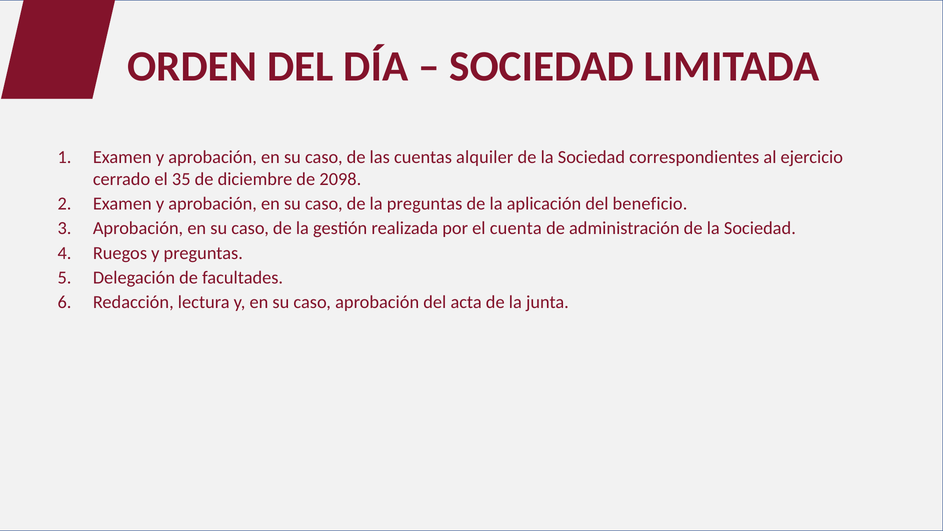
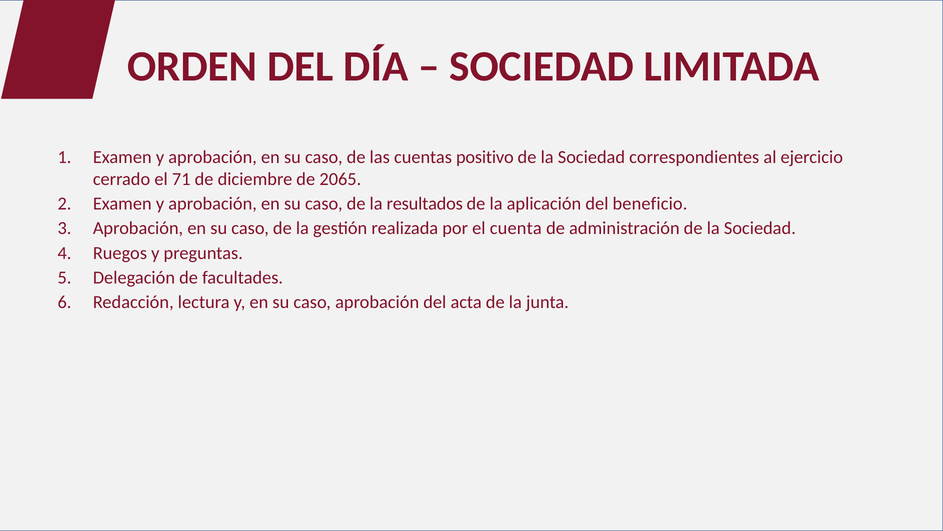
alquiler: alquiler -> positivo (485, 157)
35: 35 -> 71 (181, 179)
2098: 2098 -> 2065 (340, 179)
la preguntas: preguntas -> resultados (425, 204)
